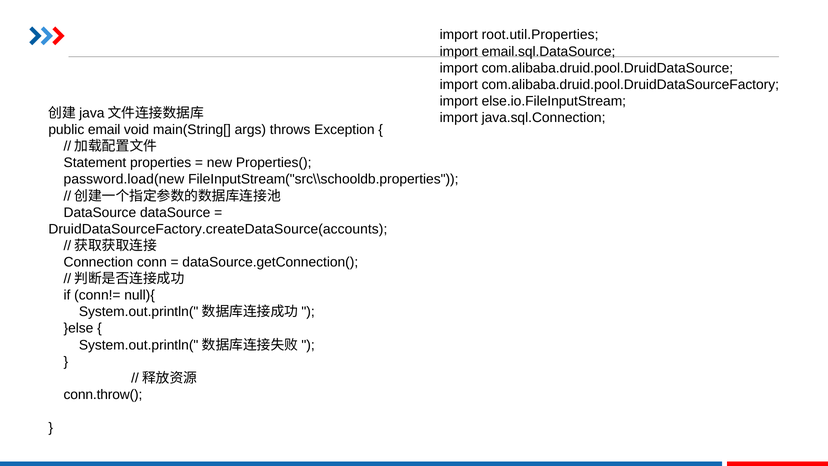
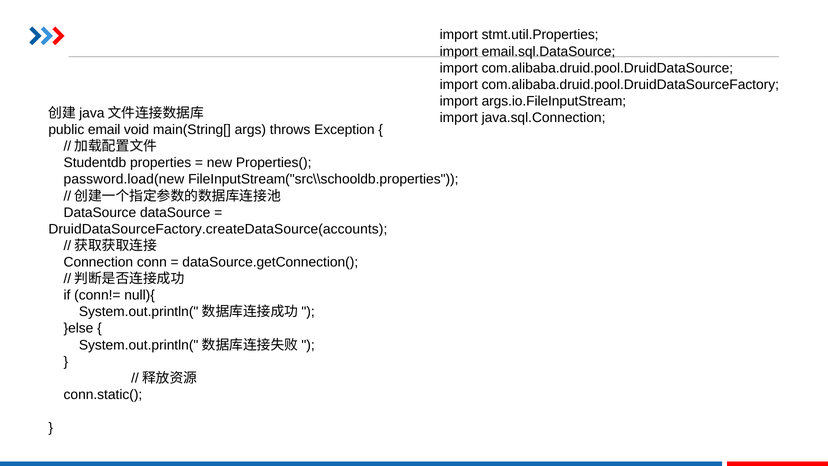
root.util.Properties: root.util.Properties -> stmt.util.Properties (540, 35)
else.io.FileInputStream: else.io.FileInputStream -> args.io.FileInputStream (554, 101)
Statement: Statement -> Studentdb (95, 163)
conn.throw(: conn.throw( -> conn.static( (103, 395)
